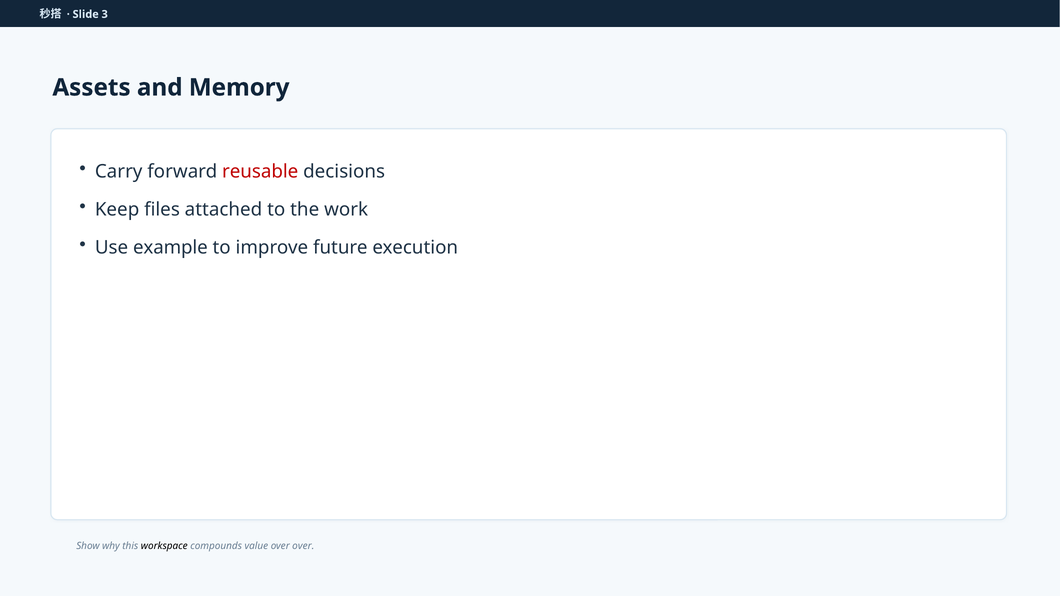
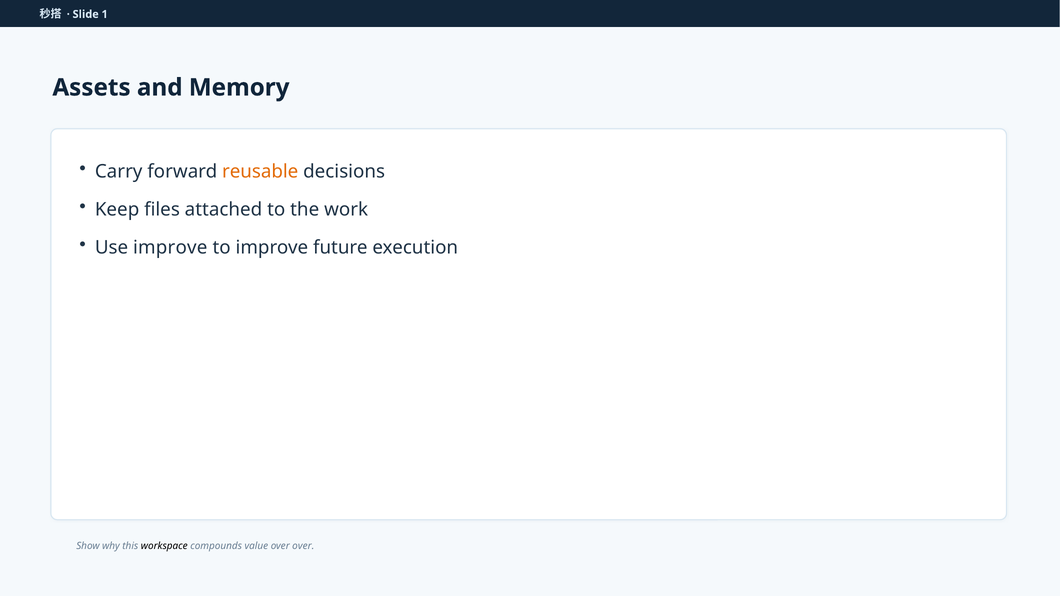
3: 3 -> 1 (105, 14)
reusable colour: red -> orange (260, 172)
Use example: example -> improve (170, 248)
